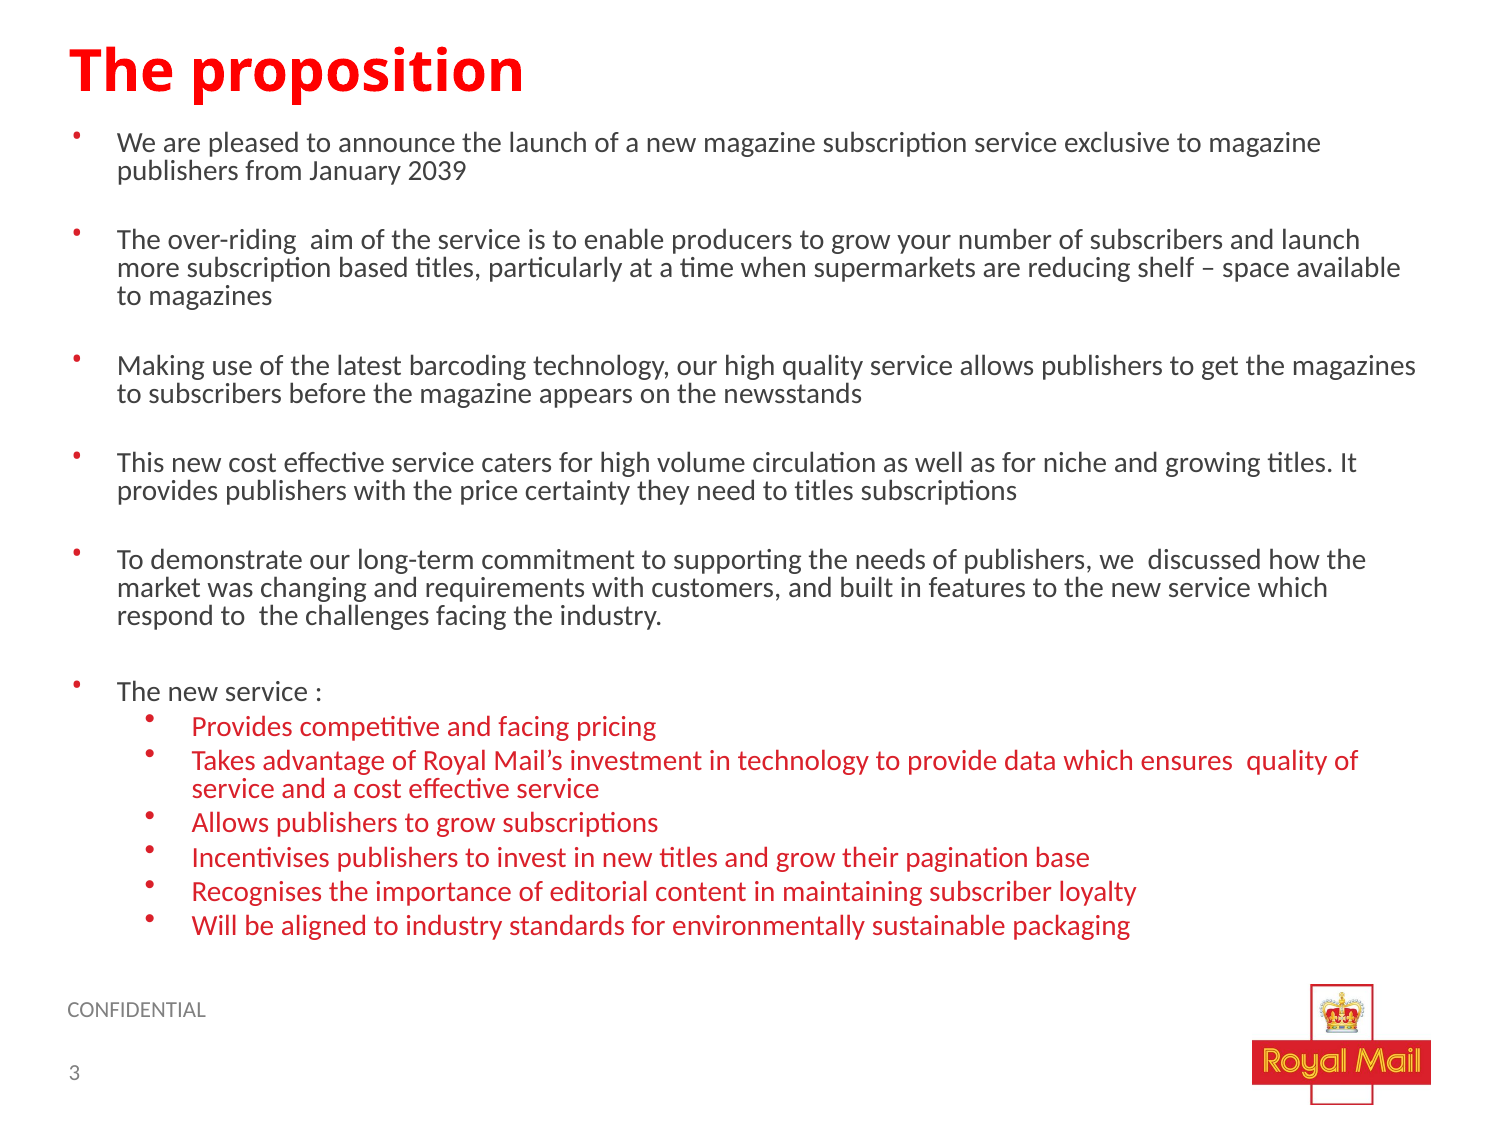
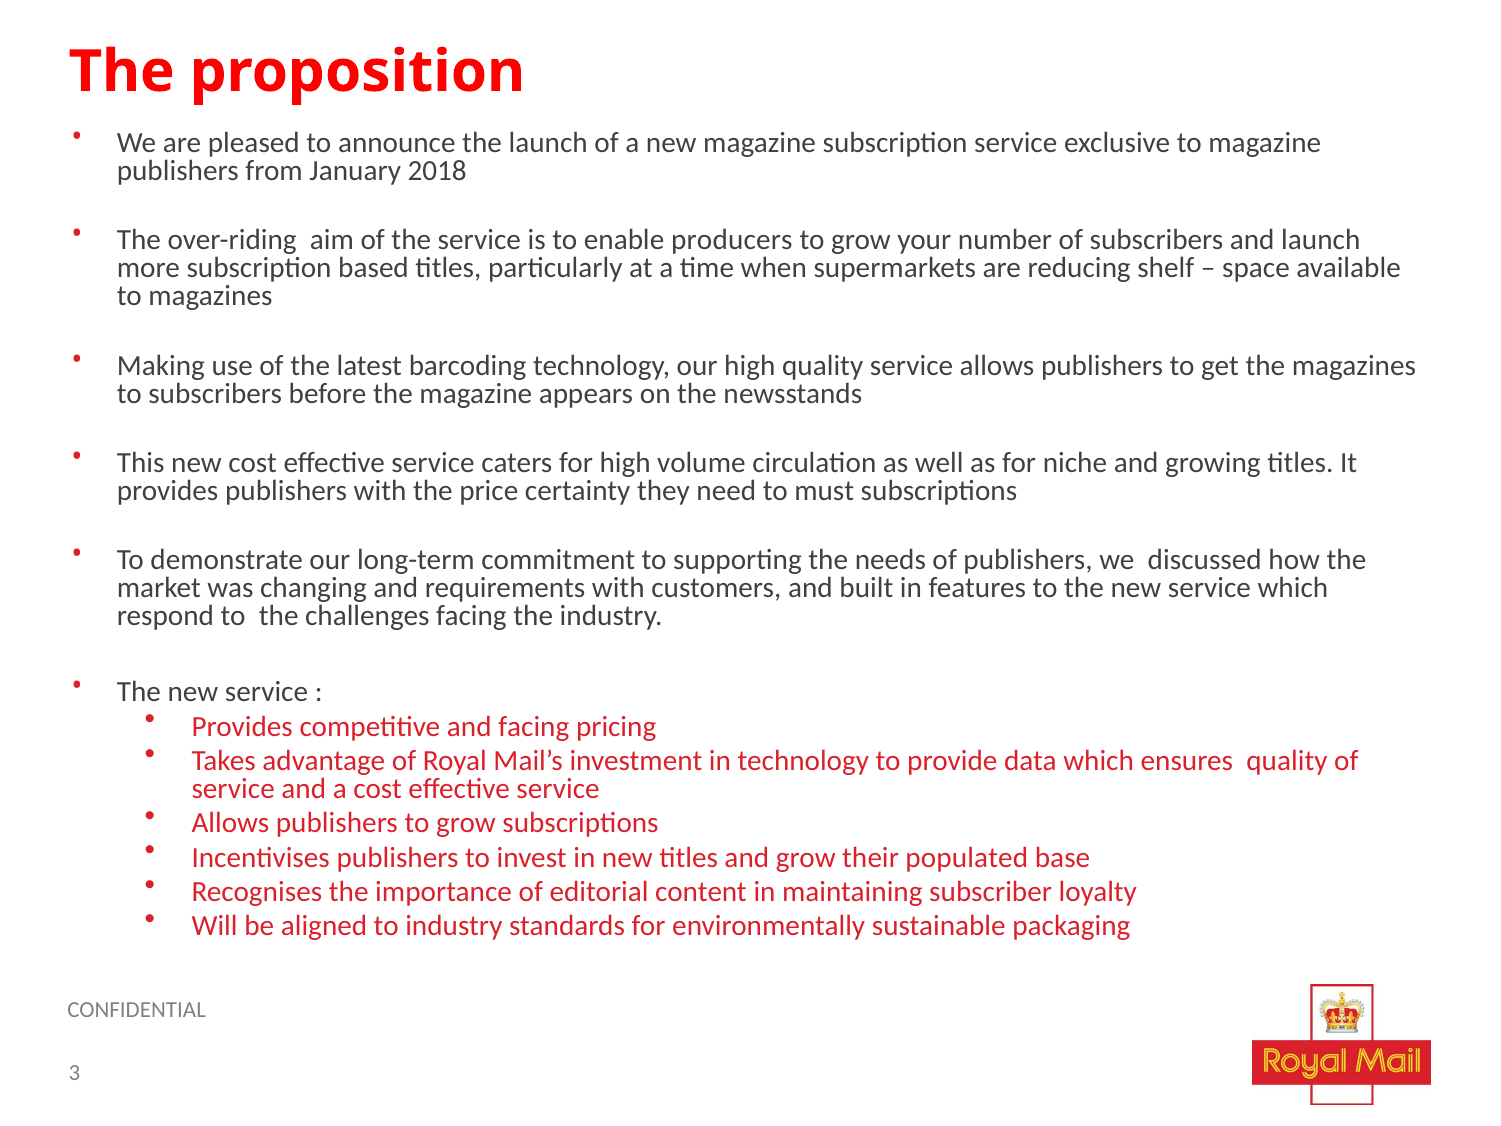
2039: 2039 -> 2018 (437, 171)
to titles: titles -> must (824, 491)
pagination: pagination -> populated (967, 857)
